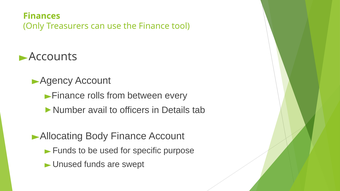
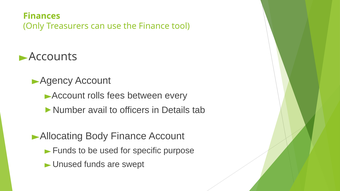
Finance: Finance -> Account (68, 96)
from: from -> fees (116, 96)
